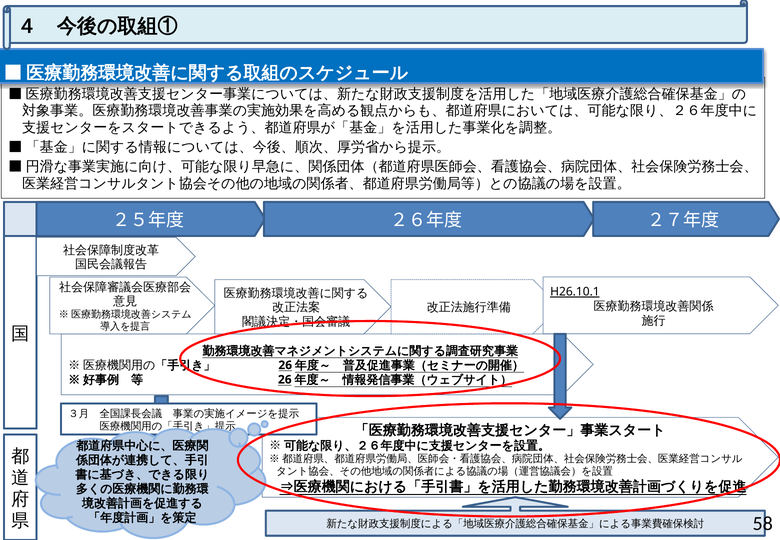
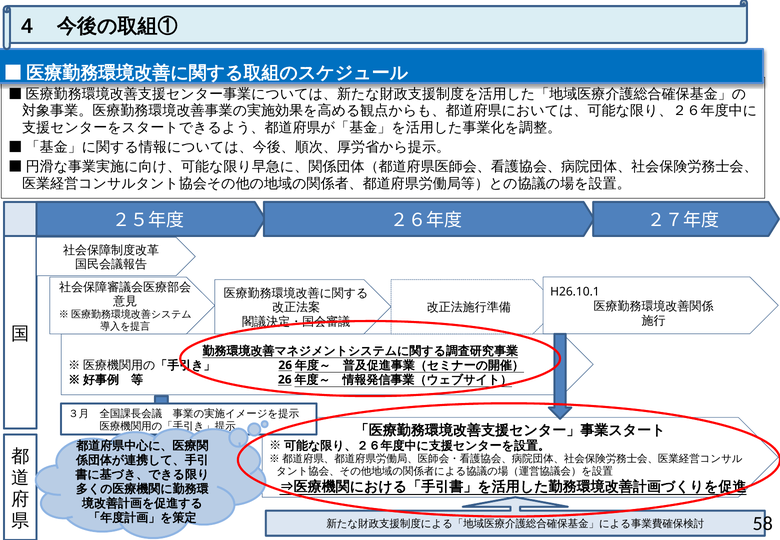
H26.10.1 underline: present -> none (575, 292)
